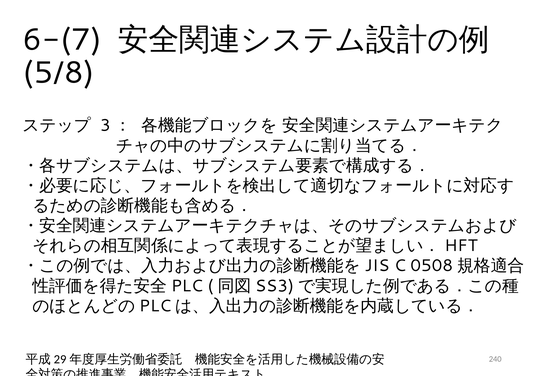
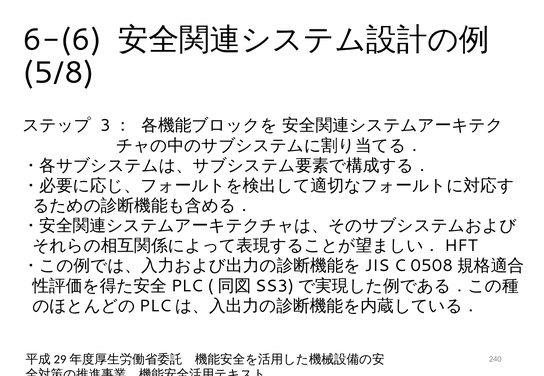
6-(7: 6-(7 -> 6-(6 (62, 40)
